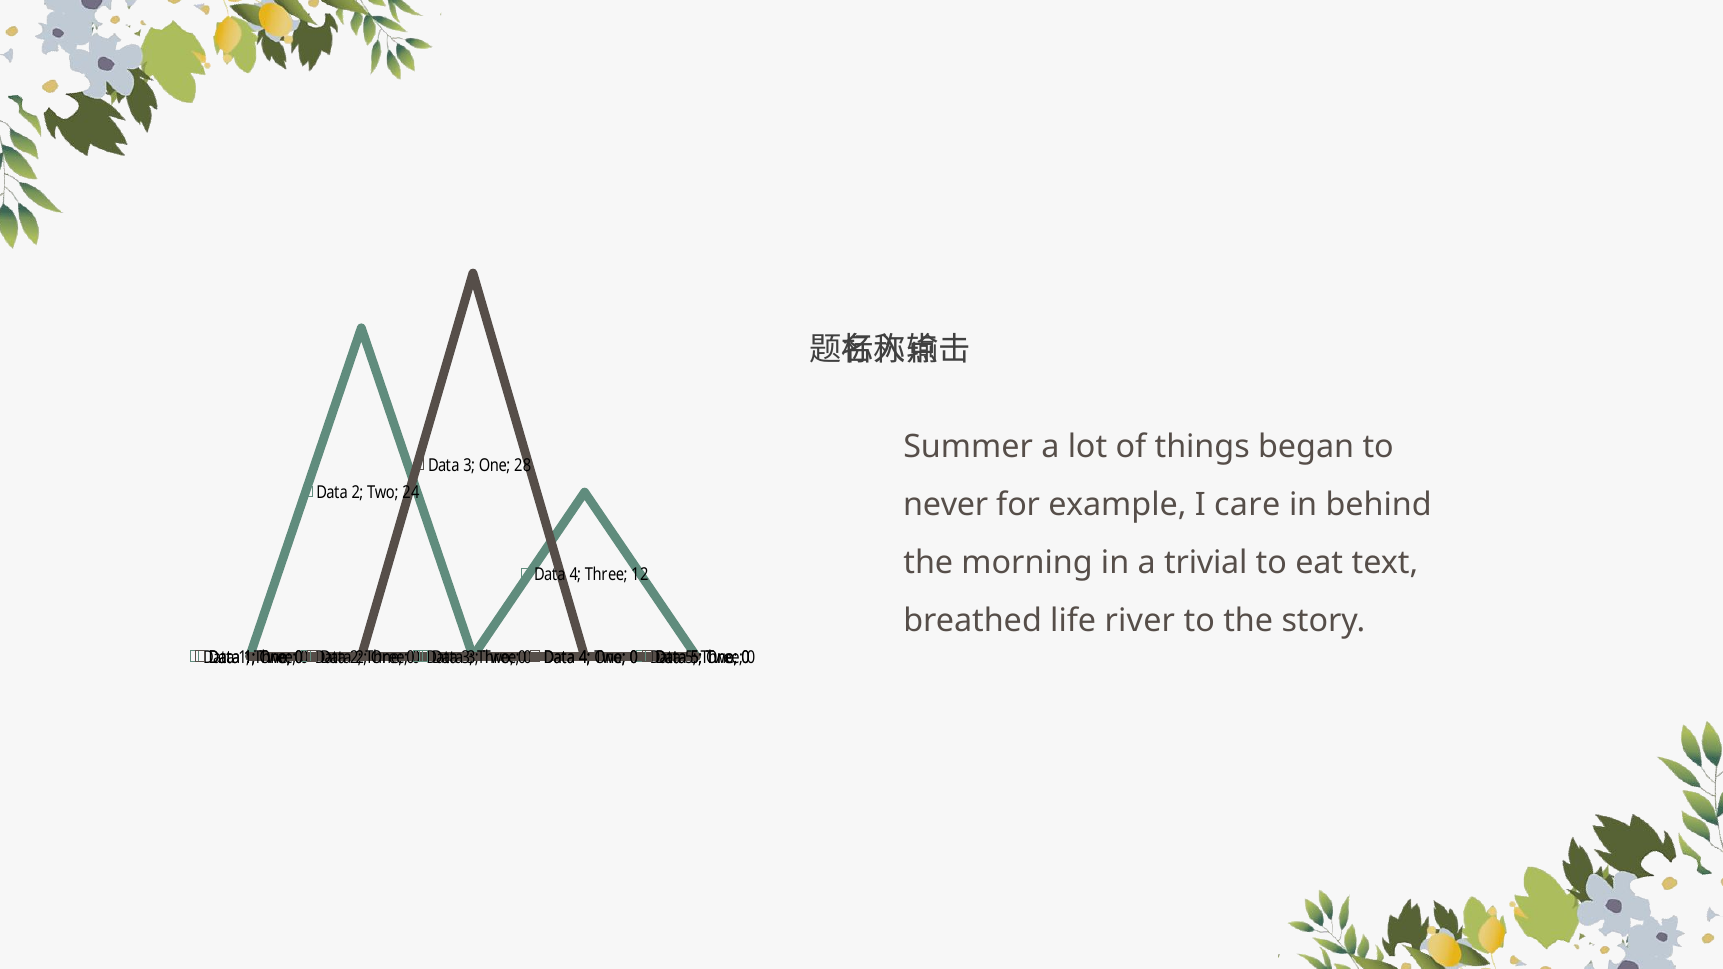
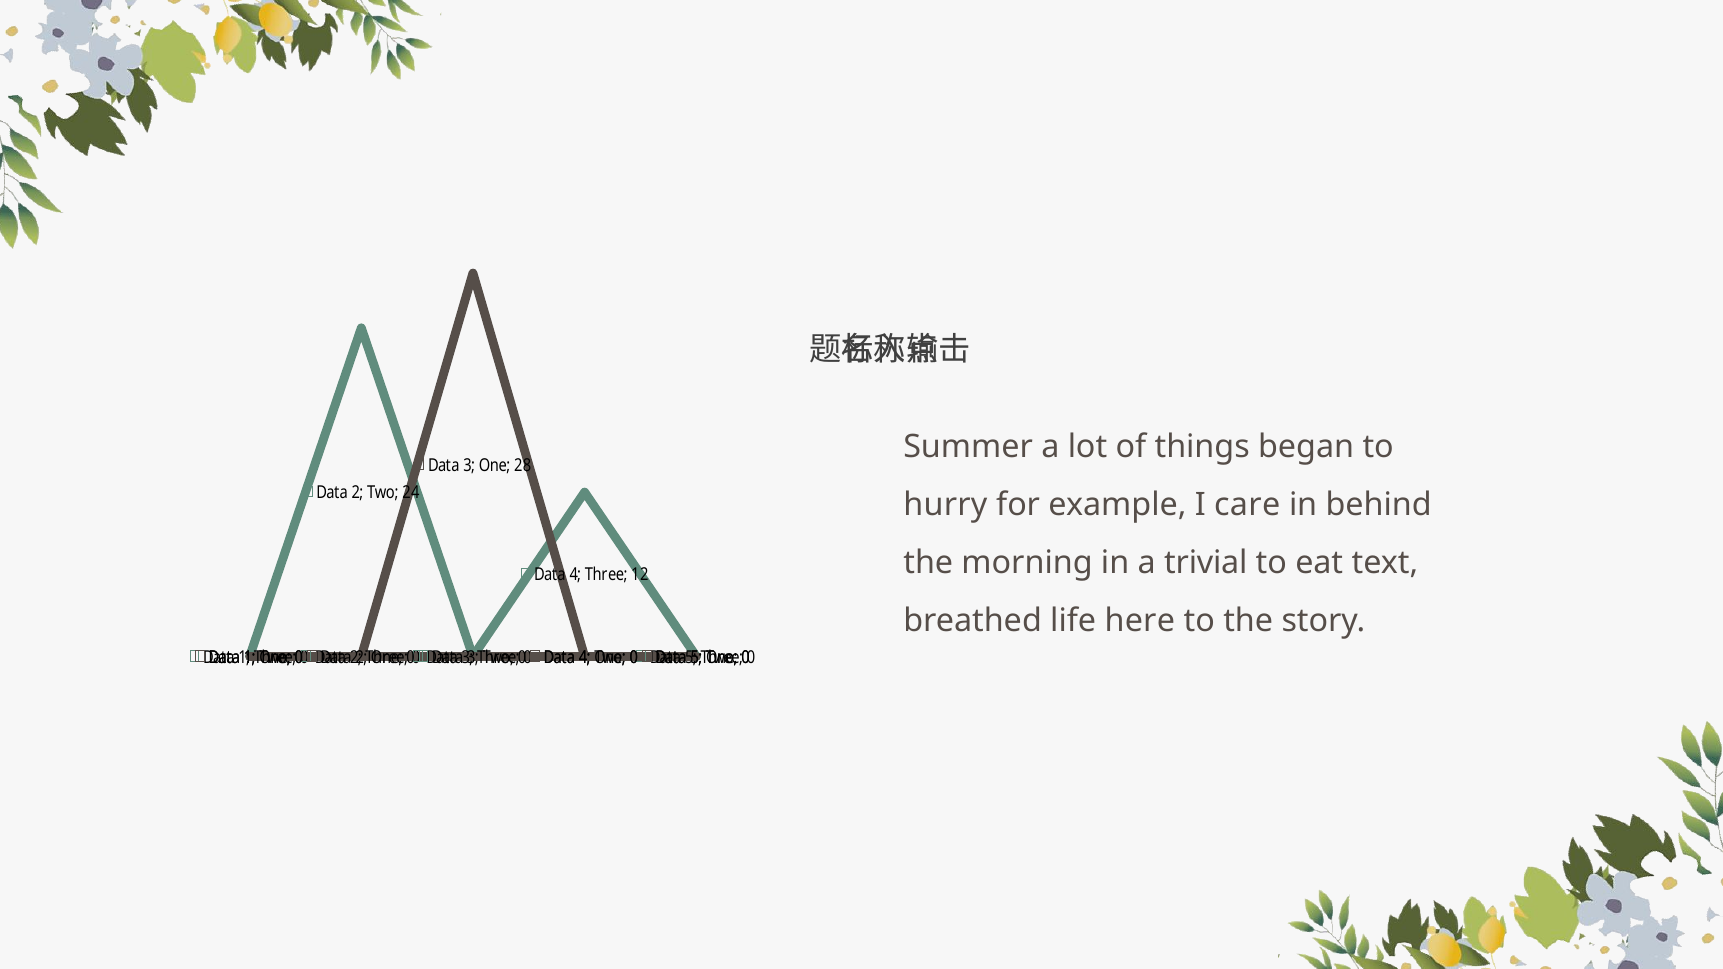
never: never -> hurry (945, 505)
river: river -> here (1140, 621)
